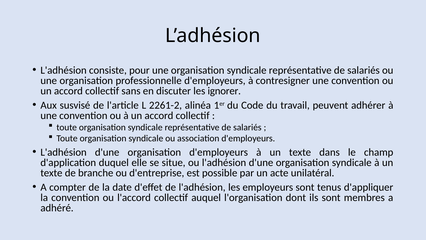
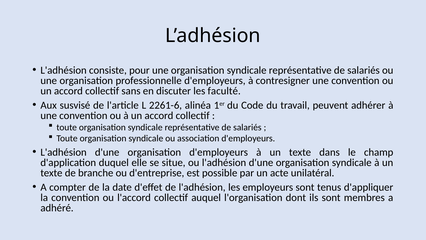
ignorer: ignorer -> faculté (224, 91)
2261-2: 2261-2 -> 2261-6 (166, 105)
